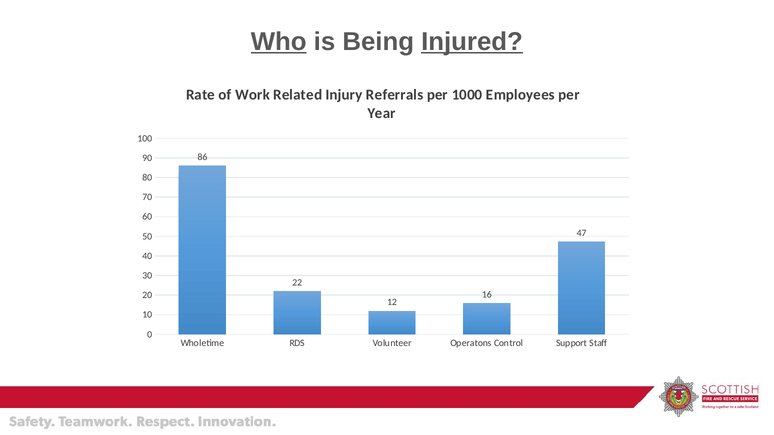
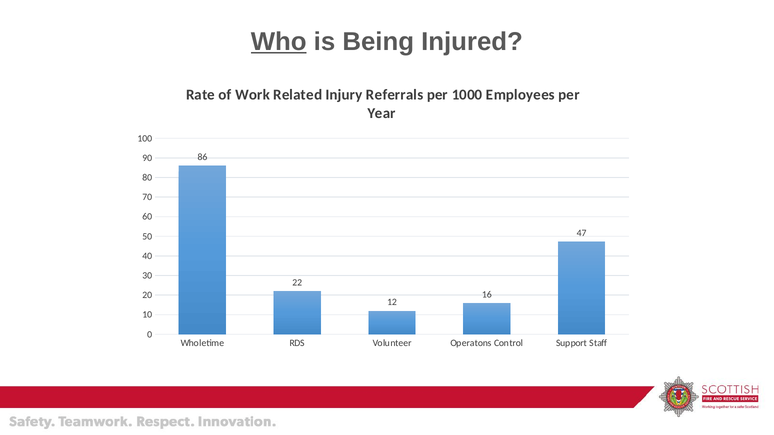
Injured underline: present -> none (472, 42)
